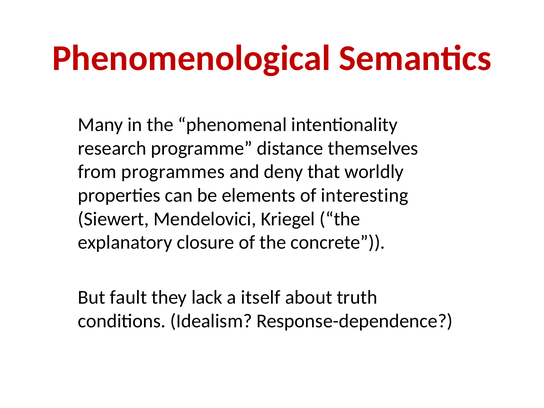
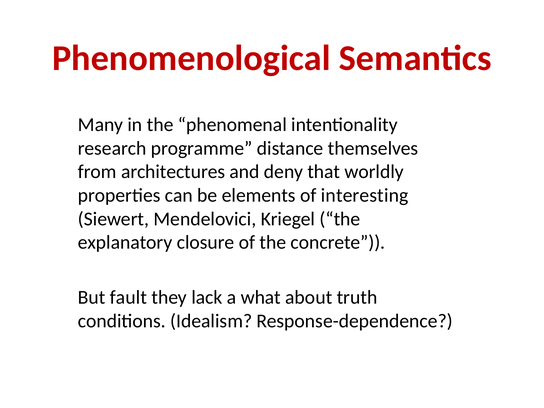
programmes: programmes -> architectures (173, 172)
itself: itself -> what (261, 297)
